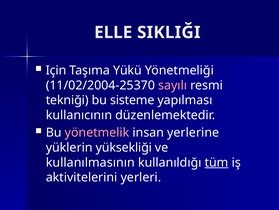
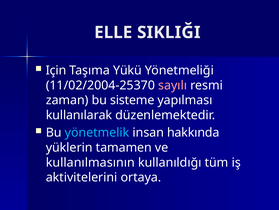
tekniği: tekniği -> zaman (67, 100)
kullanıcının: kullanıcının -> kullanılarak (79, 115)
yönetmelik colour: pink -> light blue (97, 132)
yerlerine: yerlerine -> hakkında (193, 132)
yüksekliği: yüksekliği -> tamamen (124, 147)
tüm underline: present -> none (217, 162)
yerleri: yerleri -> ortaya (141, 177)
